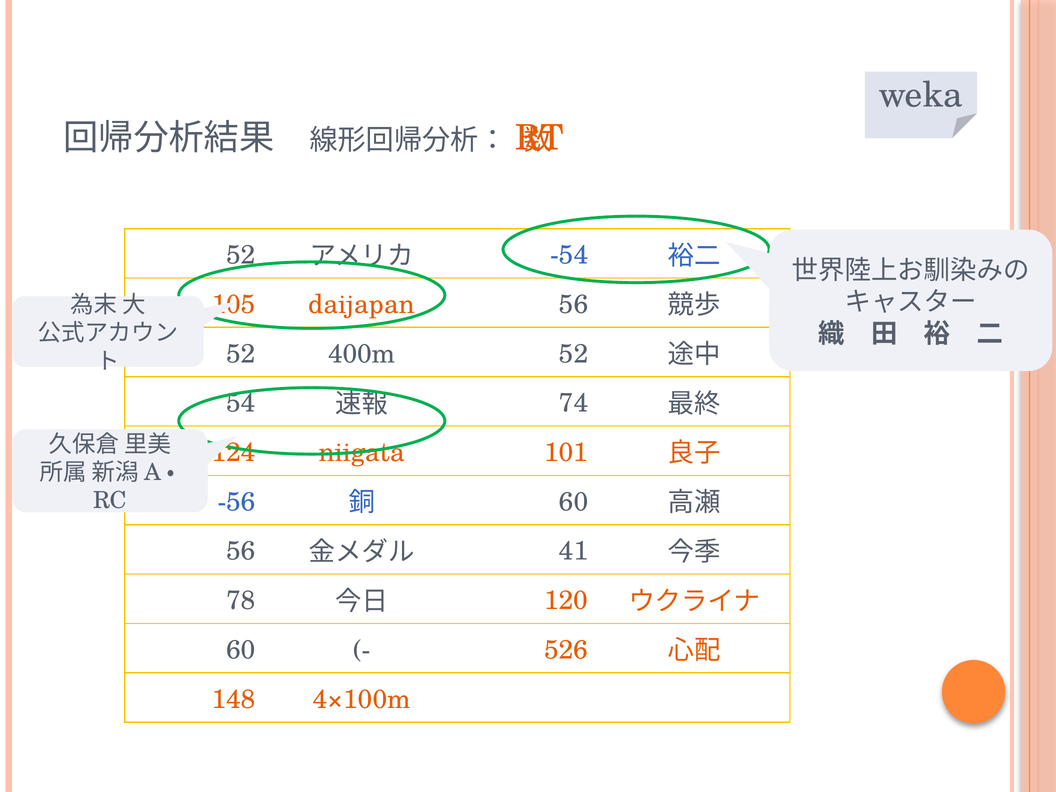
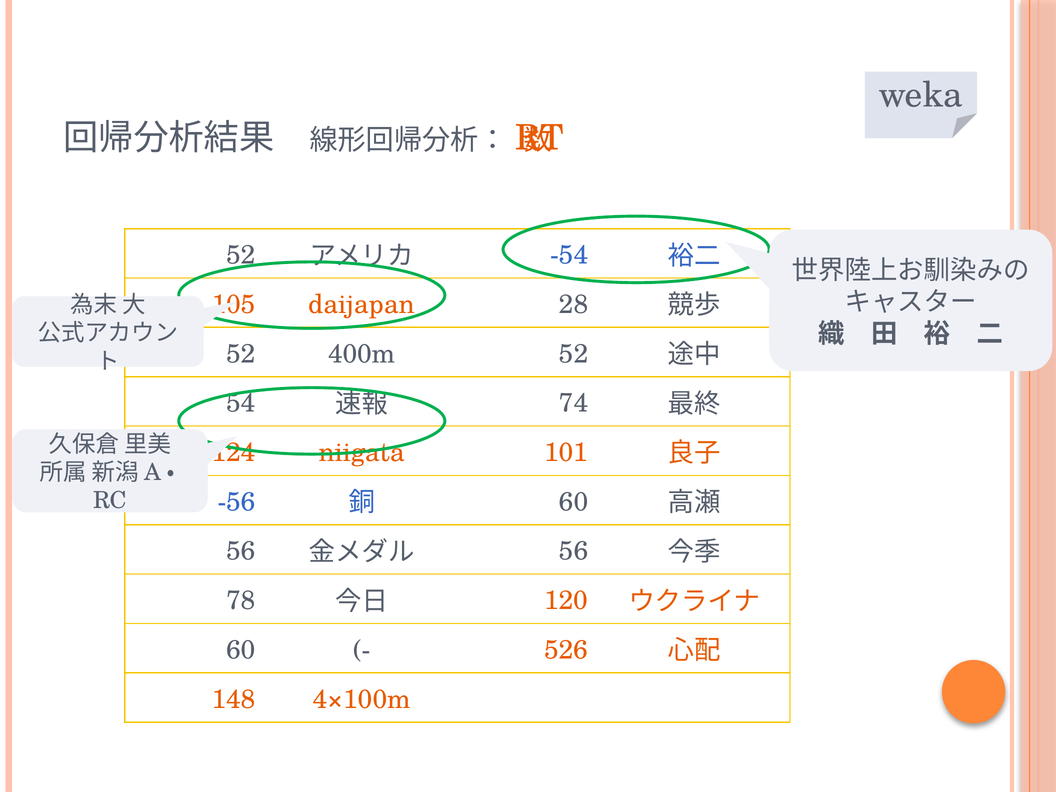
daijapan 56: 56 -> 28 (574, 305)
41: 41 -> 56 (574, 551)
